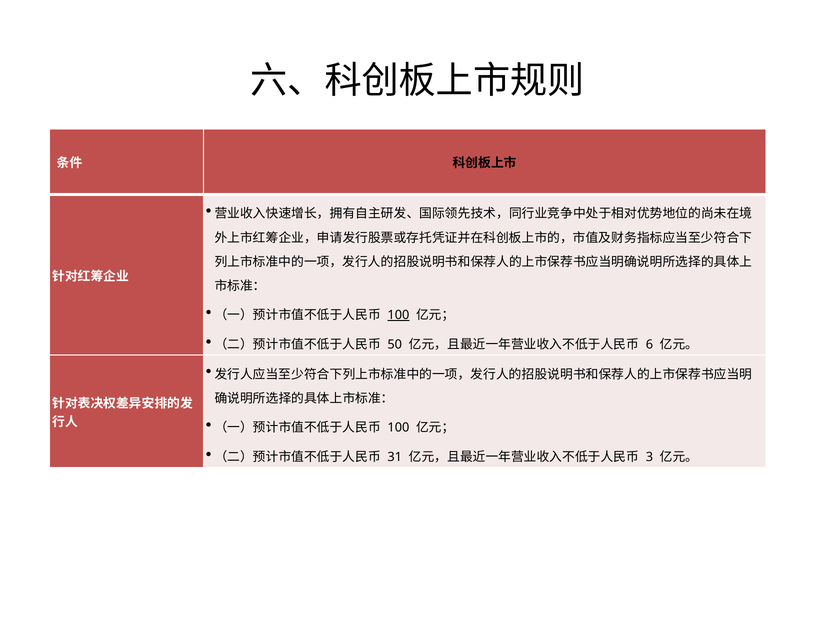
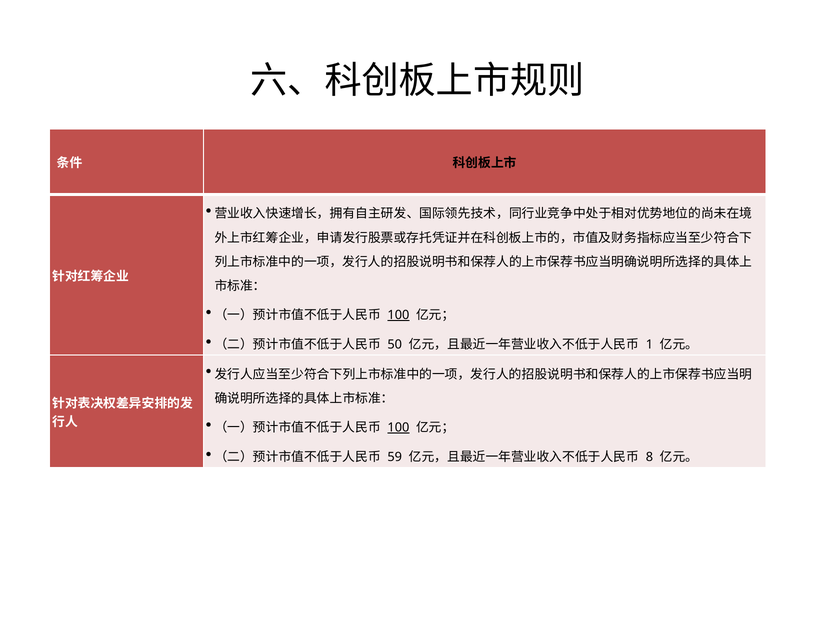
6: 6 -> 1 (649, 344)
100 underline: none -> present (398, 428)
31: 31 -> 59 (395, 457)
3: 3 -> 8 (649, 457)
